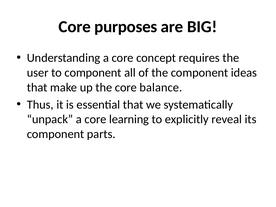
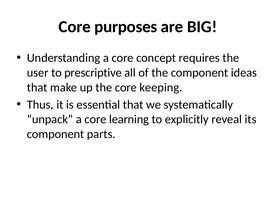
to component: component -> prescriptive (93, 73)
balance: balance -> keeping (161, 87)
